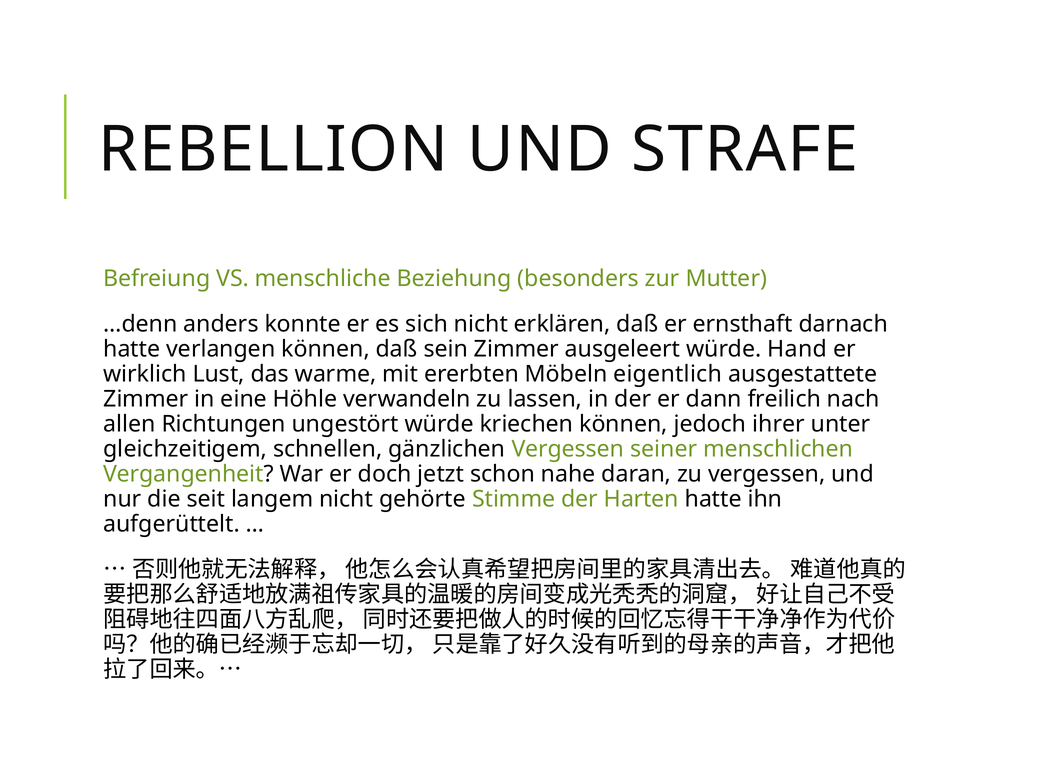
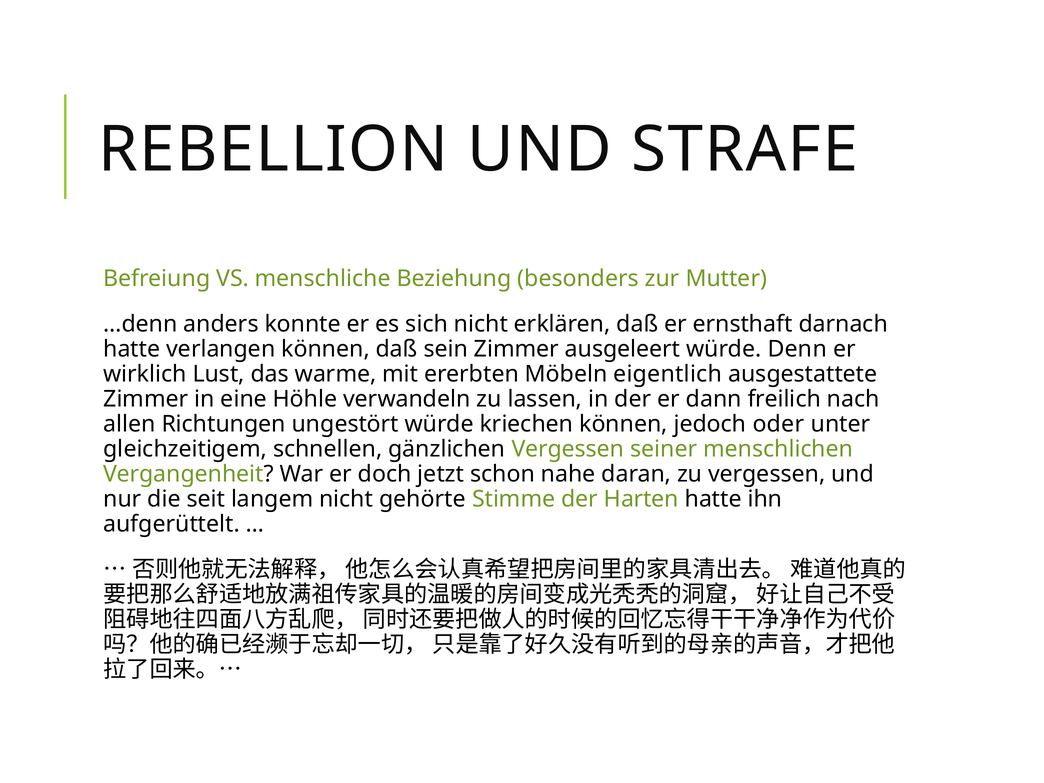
Hand: Hand -> Denn (797, 349)
ihrer: ihrer -> oder (778, 424)
